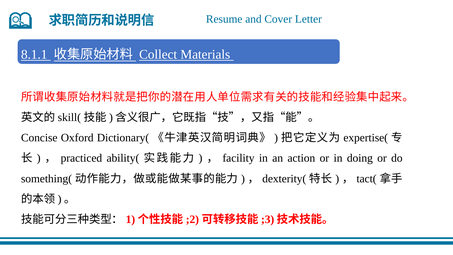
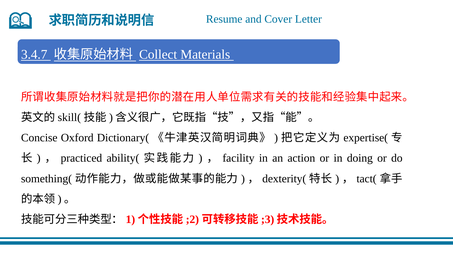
8.1.1: 8.1.1 -> 3.4.7 (34, 55)
